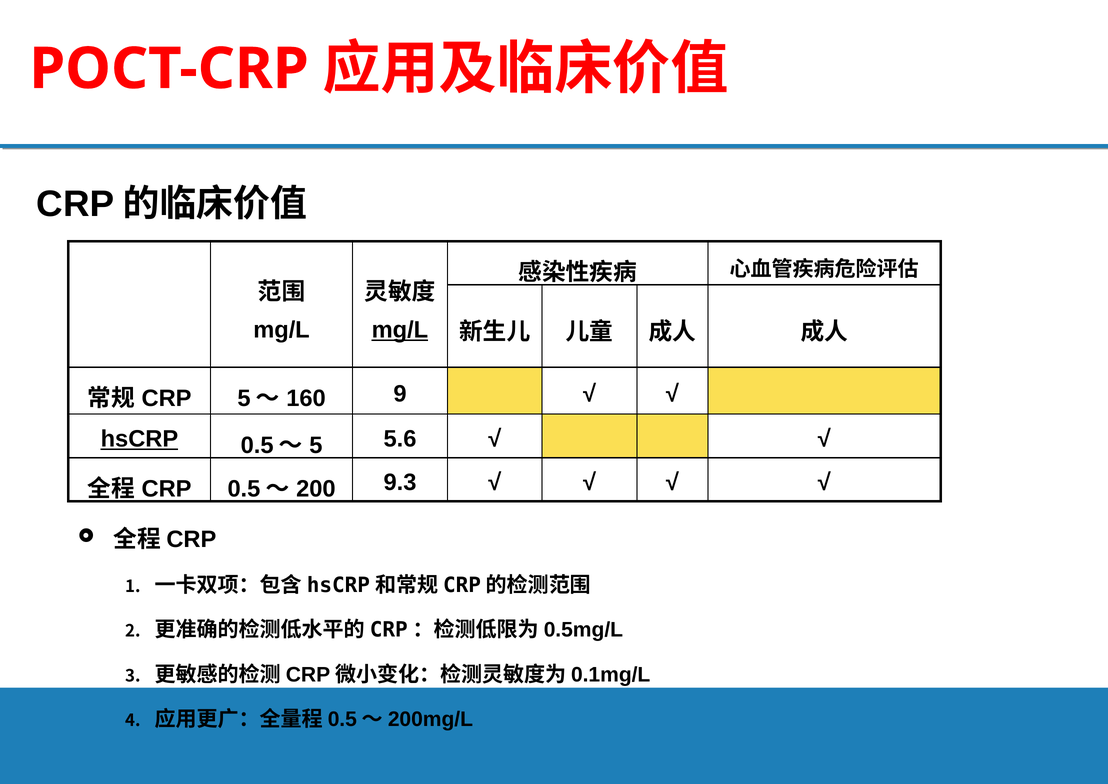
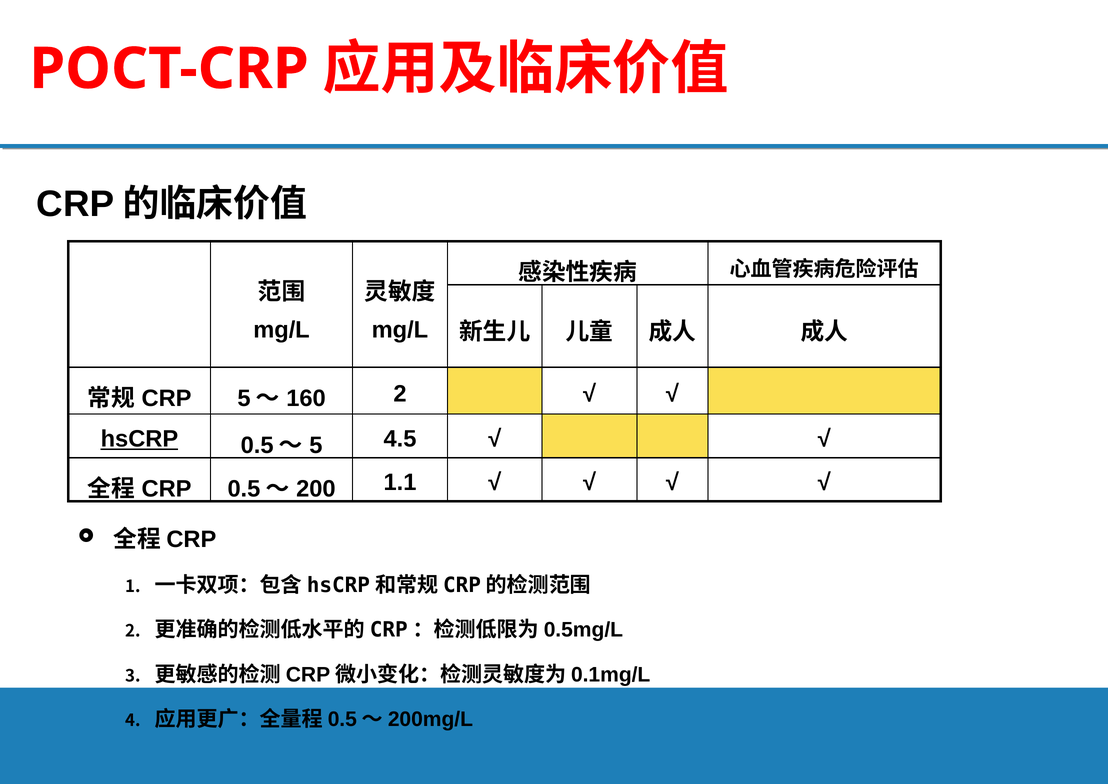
mg/L underline: present -> none (400, 330)
9: 9 -> 2 (400, 393)
5.6: 5.6 -> 4.5 (400, 439)
9.3: 9.3 -> 1.1 (400, 482)
